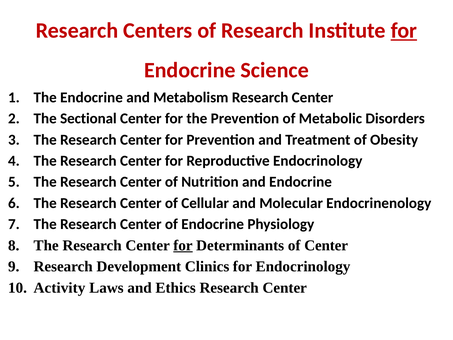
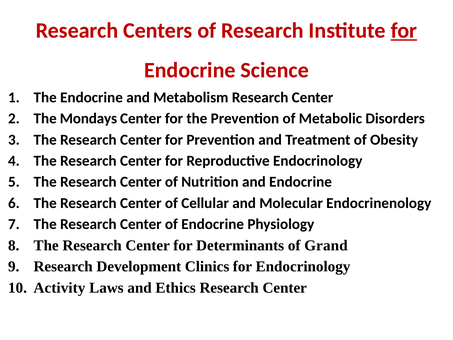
Sectional: Sectional -> Mondays (88, 118)
for underline: present -> none (183, 245)
of Center: Center -> Grand (326, 245)
